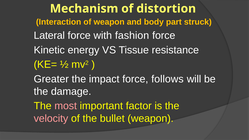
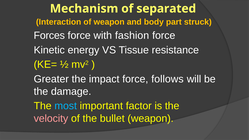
distortion: distortion -> separated (166, 9)
Lateral: Lateral -> Forces (49, 35)
most colour: pink -> light blue (66, 106)
